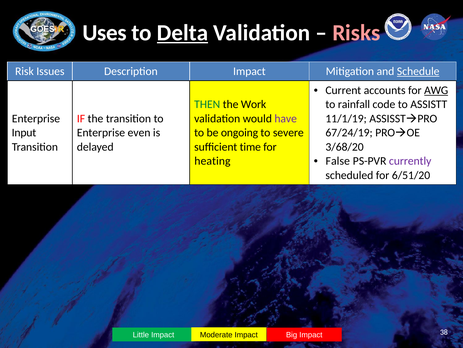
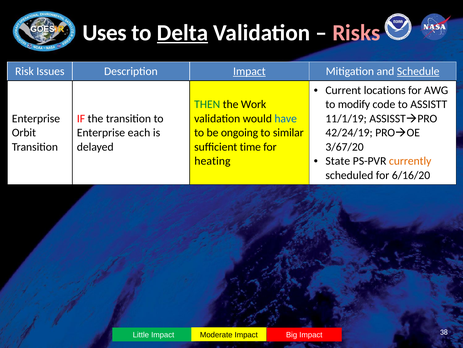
Impact underline: none -> present (249, 71)
accounts: accounts -> locations (385, 90)
AWG underline: present -> none (436, 90)
rainfall: rainfall -> modify (354, 104)
have colour: purple -> blue (286, 118)
Input: Input -> Orbit (24, 132)
even: even -> each (139, 132)
severe: severe -> similar (288, 132)
67/24/19: 67/24/19 -> 42/24/19 (349, 132)
3/68/20: 3/68/20 -> 3/67/20 (345, 147)
False: False -> State (338, 161)
currently colour: purple -> orange (410, 161)
6/51/20: 6/51/20 -> 6/16/20 (411, 175)
